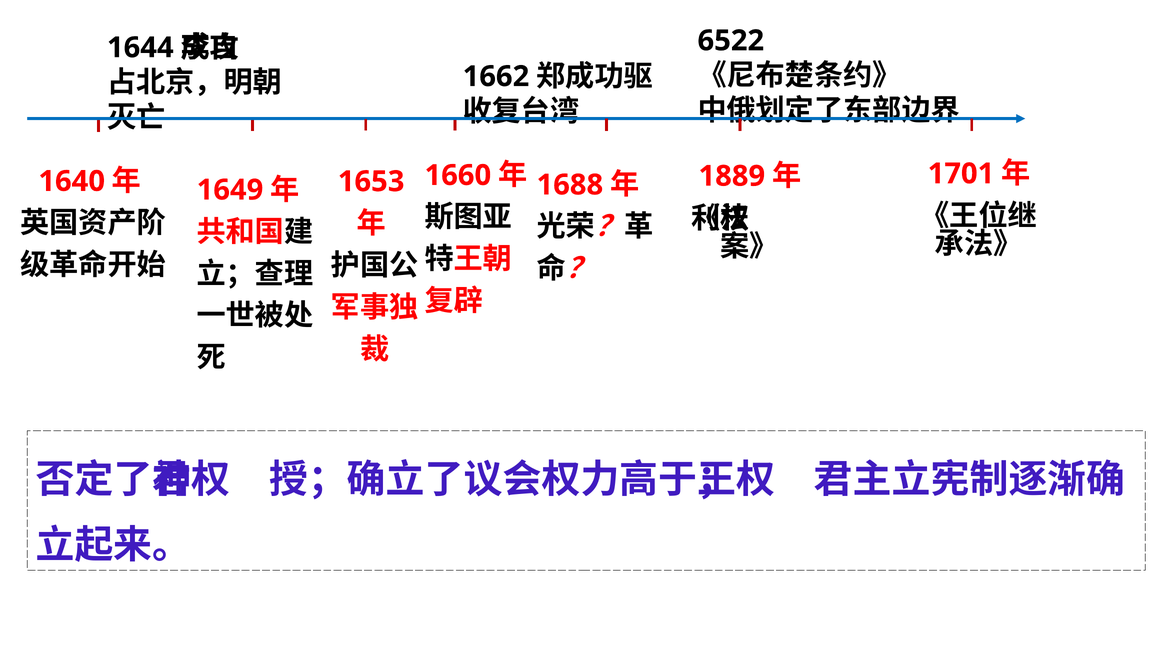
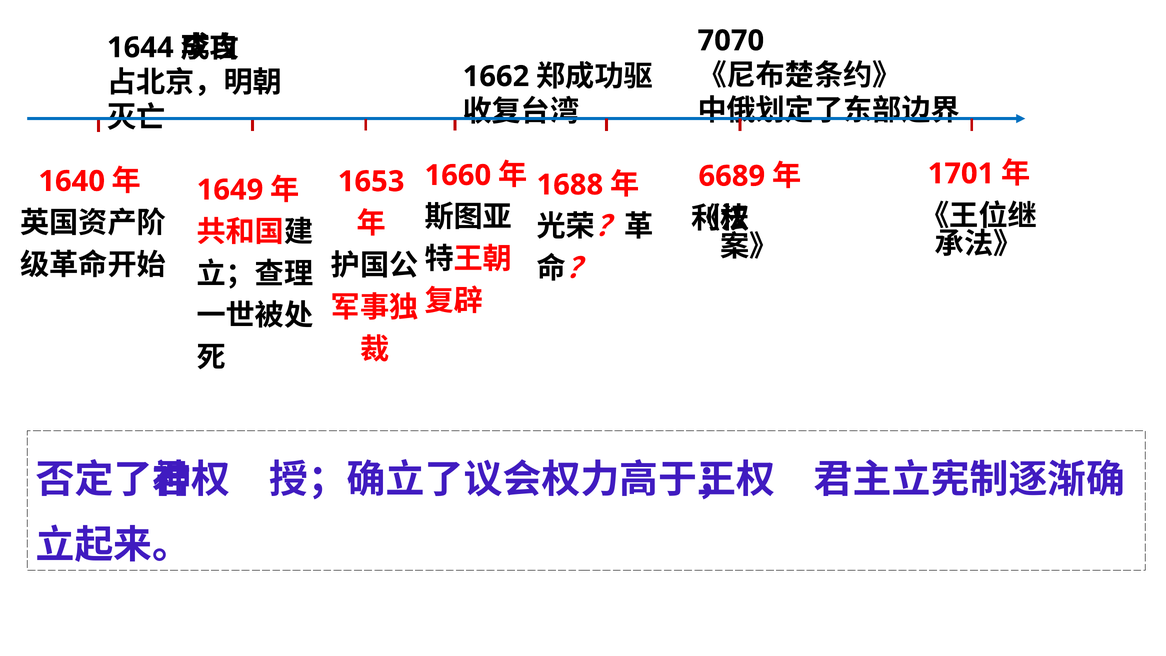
6522: 6522 -> 7070 (731, 41)
1889: 1889 -> 6689 (732, 176)
